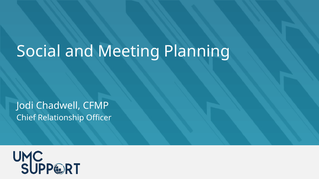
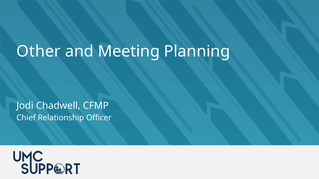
Social: Social -> Other (39, 51)
